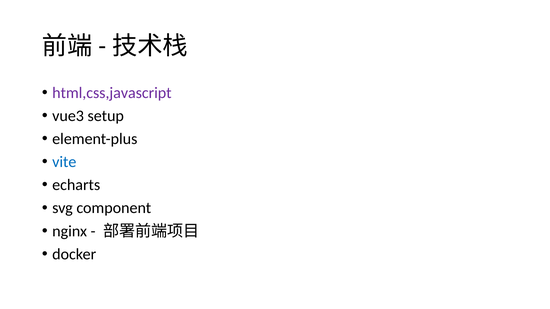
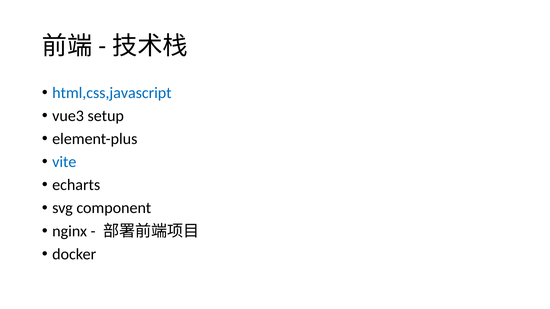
html,css,javascript colour: purple -> blue (112, 93)
